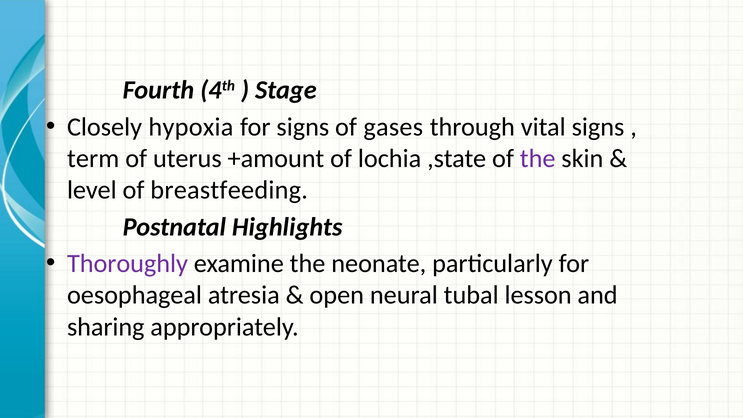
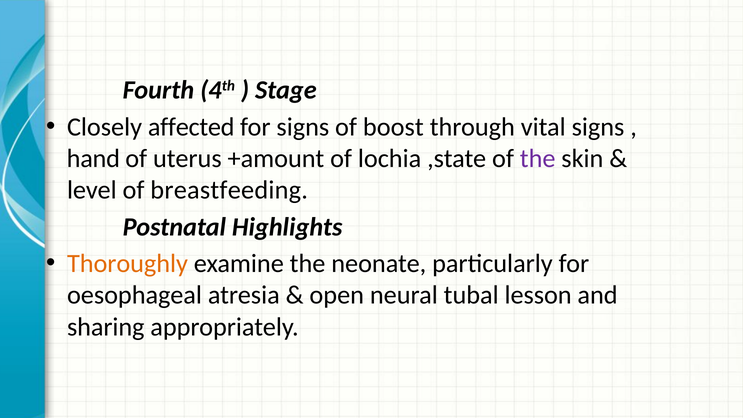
hypoxia: hypoxia -> affected (191, 127)
gases: gases -> boost (393, 127)
term: term -> hand (93, 158)
Thoroughly colour: purple -> orange (127, 264)
